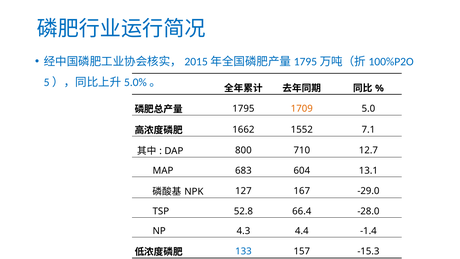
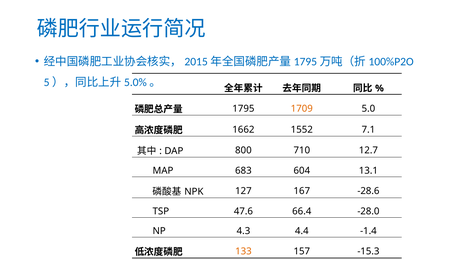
-29.0: -29.0 -> -28.6 (368, 191)
52.8: 52.8 -> 47.6 (243, 211)
133 colour: blue -> orange (243, 251)
